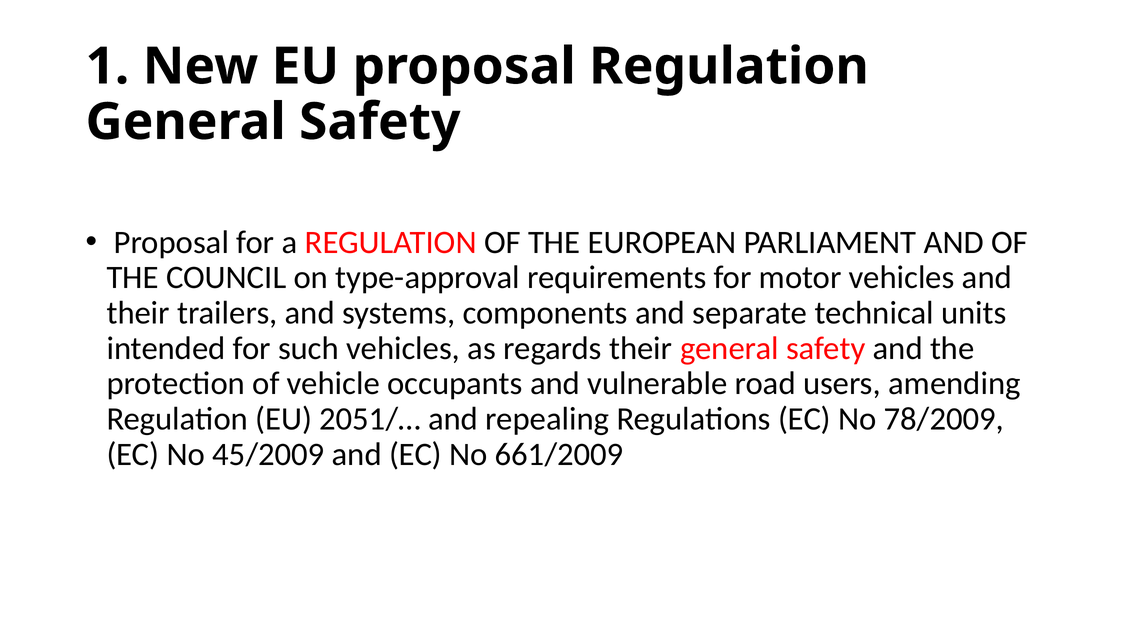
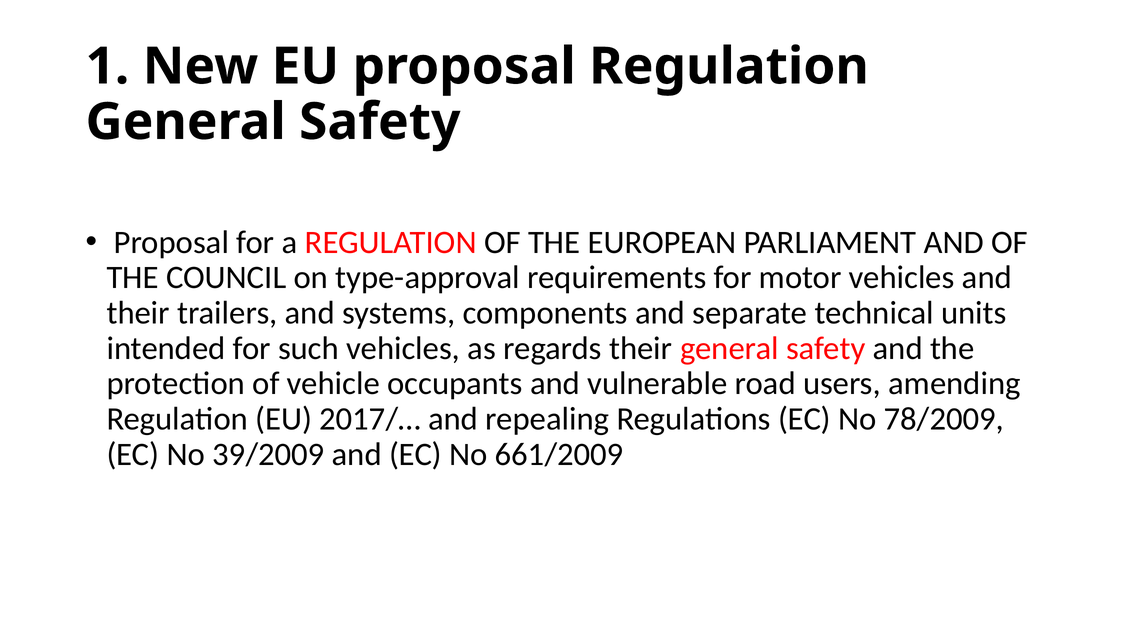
2051/…: 2051/… -> 2017/… (370, 419)
45/2009: 45/2009 -> 39/2009 (268, 454)
